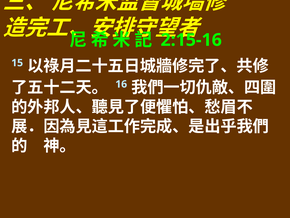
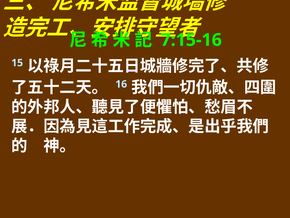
2:15-16: 2:15-16 -> 7:15-16 (191, 40)
